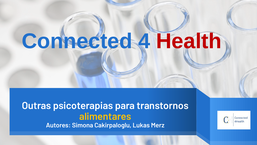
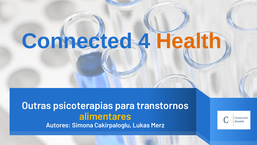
Health colour: red -> orange (189, 41)
